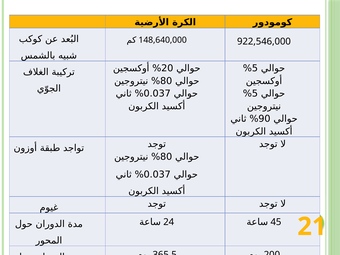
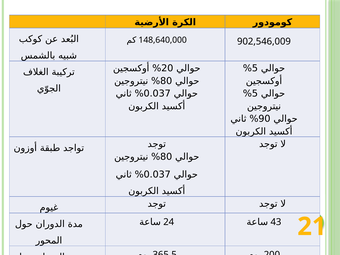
922,546,000: 922,546,000 -> 902,546,009 (264, 41)
45: 45 -> 43 (276, 222)
